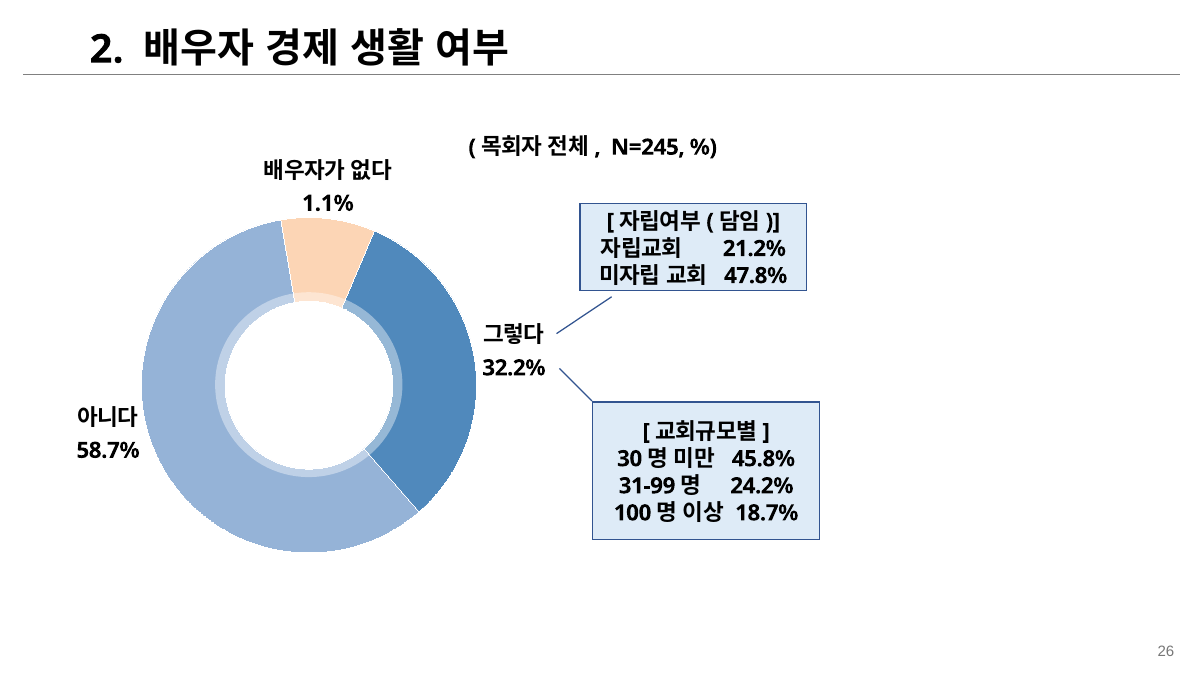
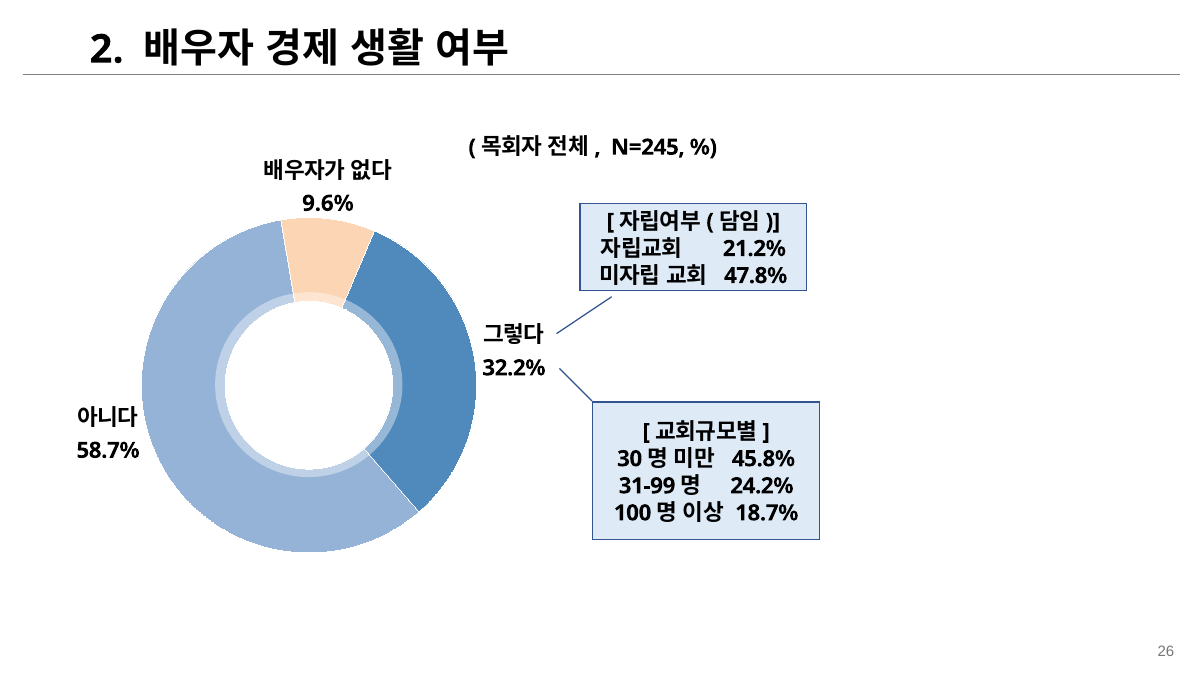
1.1%: 1.1% -> 9.6% (328, 203)
